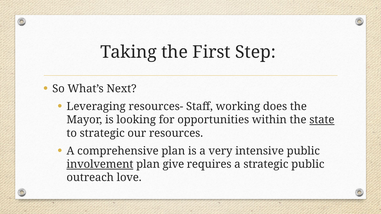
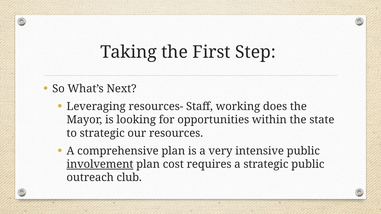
state underline: present -> none (322, 120)
give: give -> cost (173, 165)
love: love -> club (129, 178)
